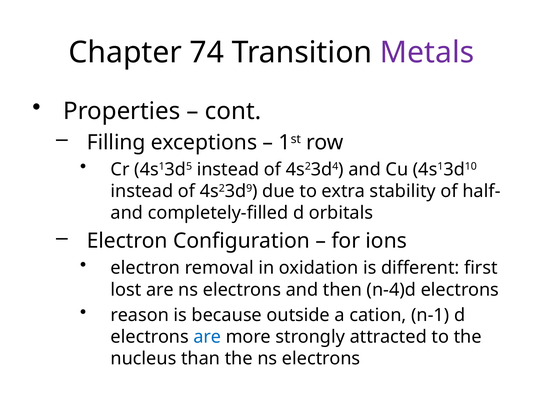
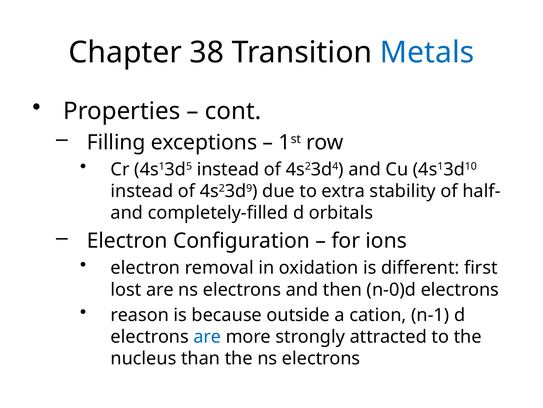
74: 74 -> 38 (207, 52)
Metals colour: purple -> blue (427, 52)
n-4)d: n-4)d -> n-0)d (391, 289)
